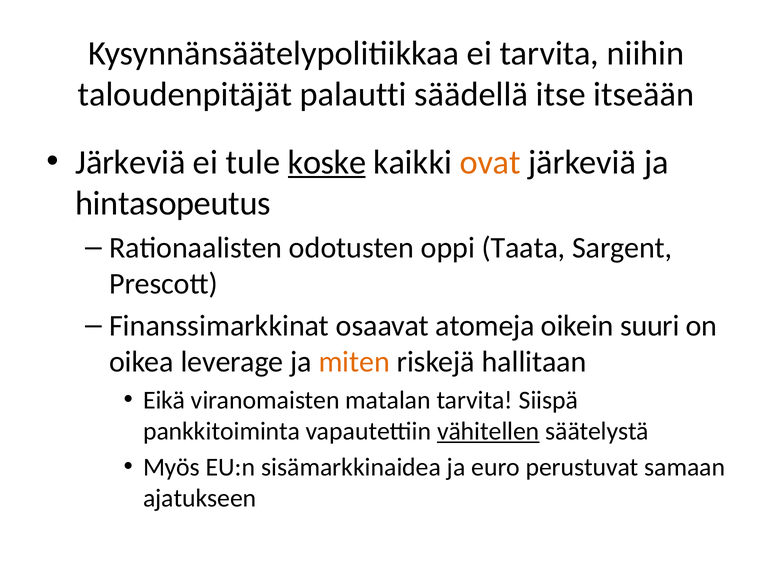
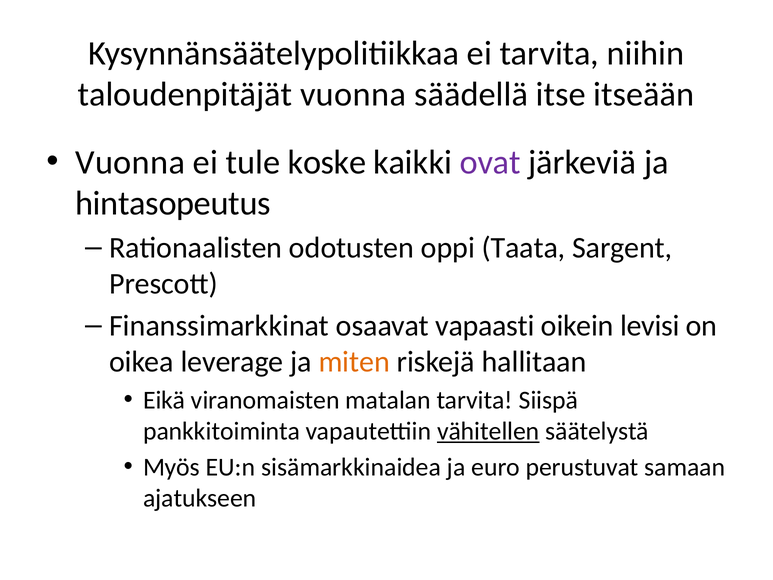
taloudenpitäjät palautti: palautti -> vuonna (353, 95)
Järkeviä: Järkeviä -> Vuonna (130, 162)
koske underline: present -> none (327, 162)
ovat colour: orange -> purple (490, 162)
atomeja: atomeja -> vapaasti (485, 326)
suuri: suuri -> levisi (650, 326)
